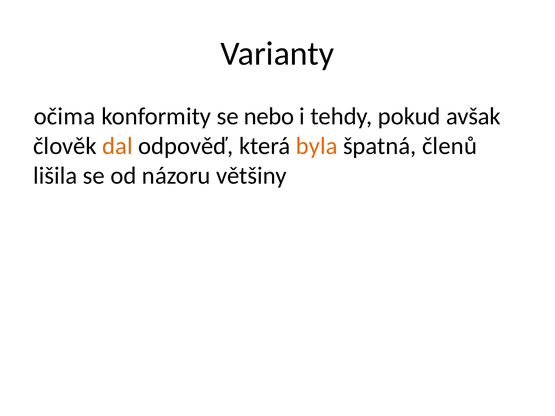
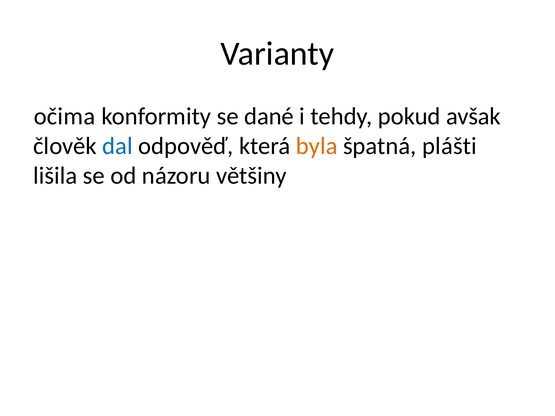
nebo: nebo -> dané (269, 116)
dal colour: orange -> blue (117, 146)
členů: členů -> plášti (450, 146)
